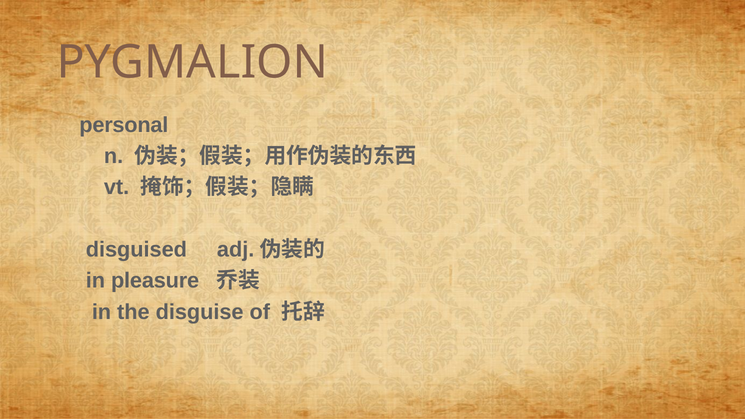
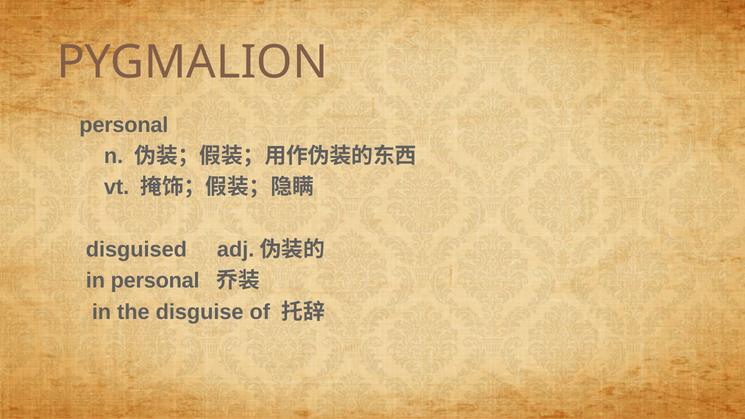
in pleasure: pleasure -> personal (155, 281)
